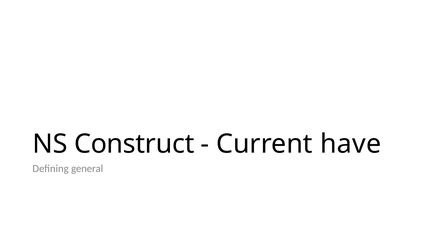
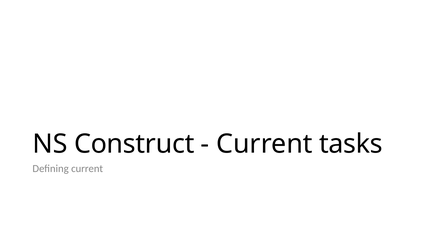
have: have -> tasks (351, 144)
Defining general: general -> current (87, 169)
